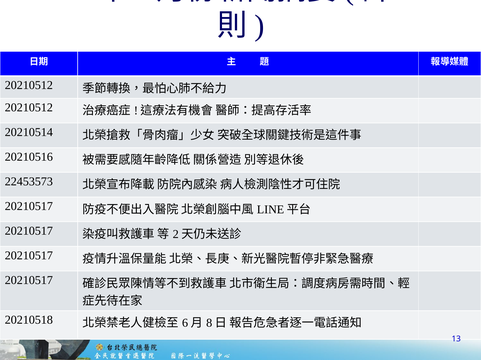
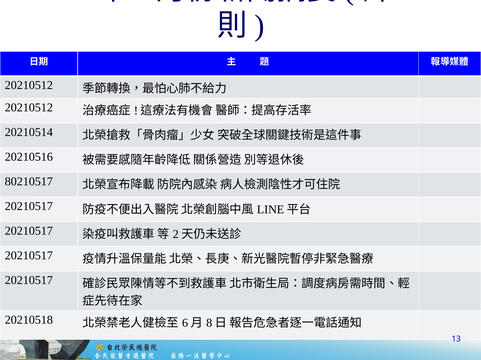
22453573: 22453573 -> 80210517 (29, 182)
